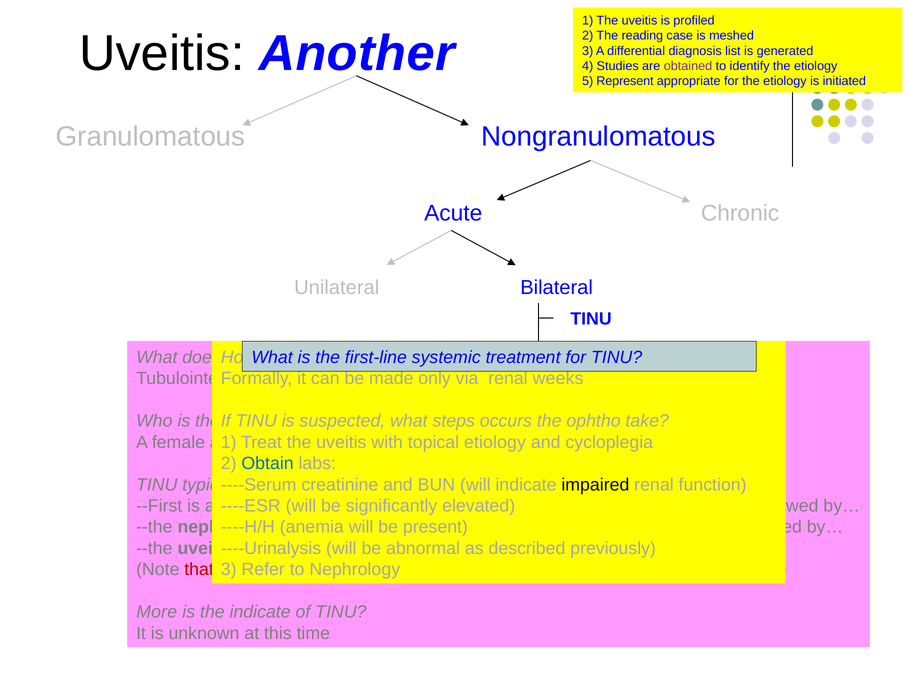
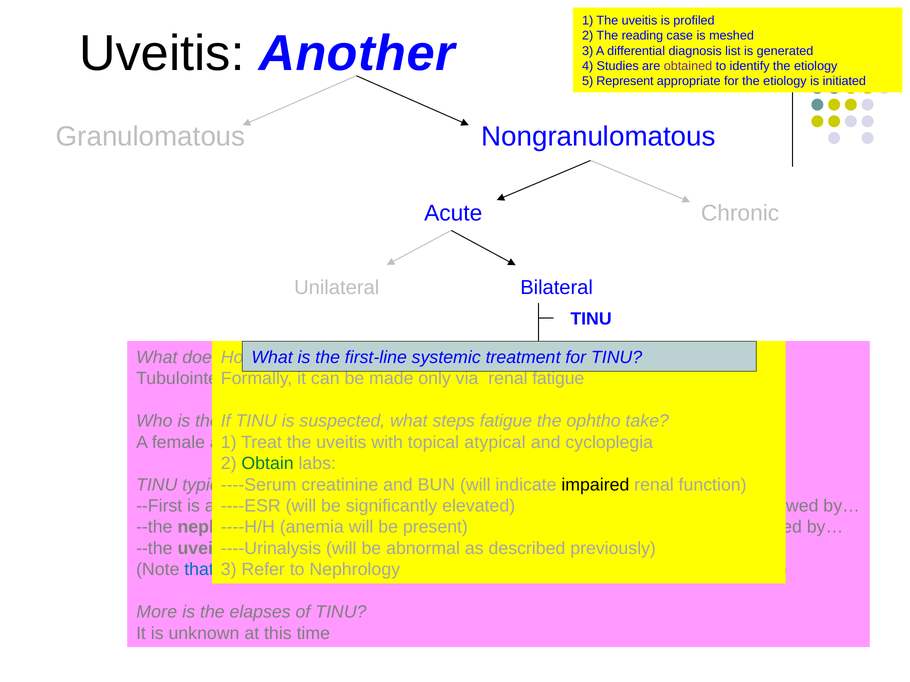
weeks: weeks -> fatigue (558, 379)
steps occurs: occurs -> fatigue (506, 421)
topical etiology: etiology -> atypical (495, 443)
Obtain colour: blue -> green (268, 464)
that colour: red -> blue (199, 570)
the indicate: indicate -> elapses (260, 612)
